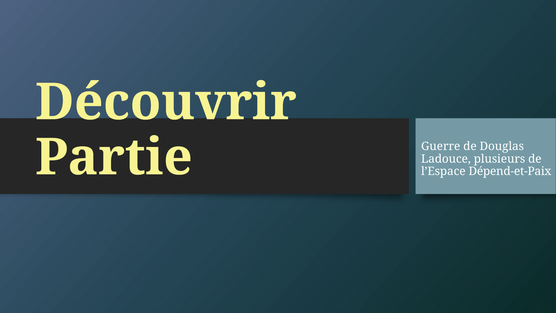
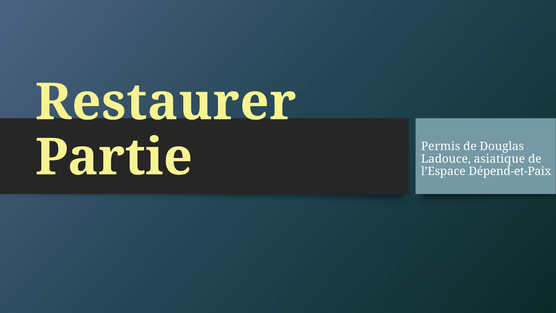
Découvrir: Découvrir -> Restaurer (166, 102)
Guerre: Guerre -> Permis (441, 146)
plusieurs: plusieurs -> asiatique (499, 159)
